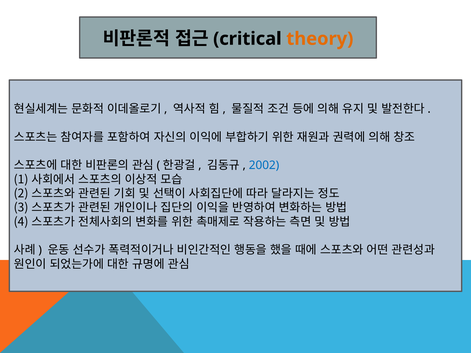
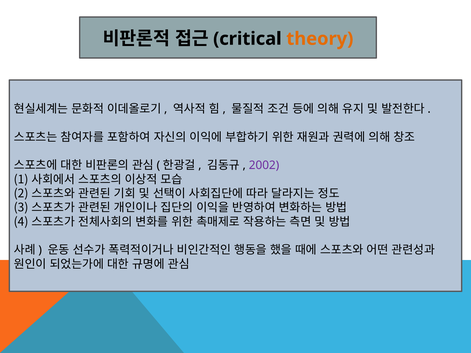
2002 colour: blue -> purple (264, 166)
